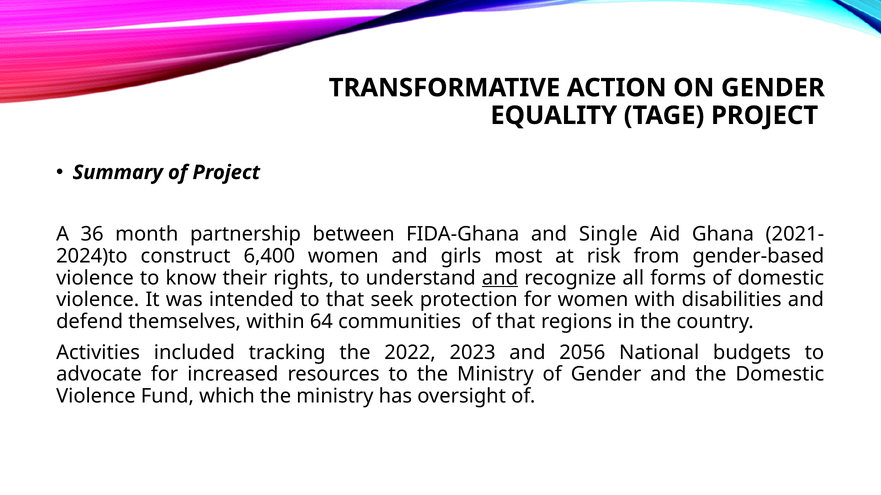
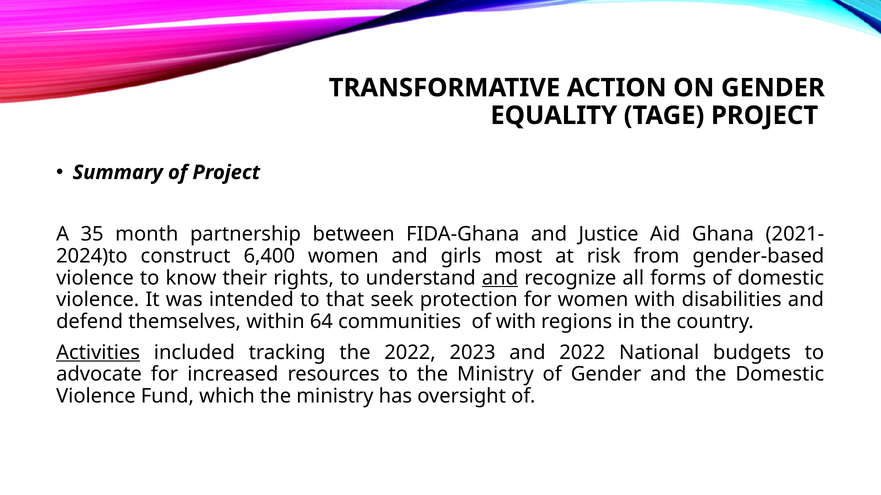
36: 36 -> 35 (92, 235)
Single: Single -> Justice (609, 235)
of that: that -> with (516, 322)
Activities underline: none -> present (98, 353)
and 2056: 2056 -> 2022 (582, 353)
